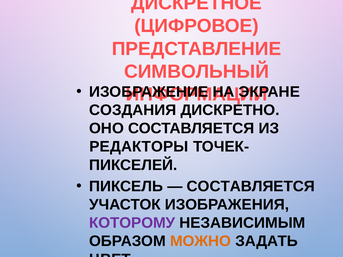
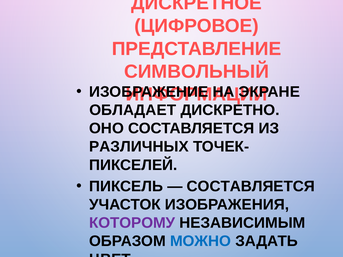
СОЗДАНИЯ: СОЗДАНИЯ -> ОБЛАДАЕТ (133, 110)
РЕДАКТОРЫ: РЕДАКТОРЫ -> РАЗЛИЧНЫХ (139, 147)
МОЖНО colour: orange -> blue (201, 241)
